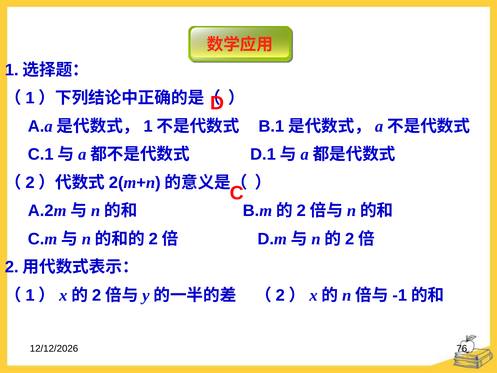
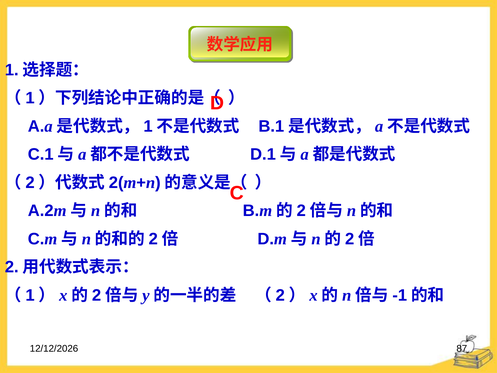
76: 76 -> 87 (462, 348)
